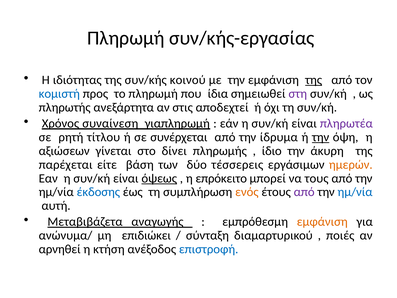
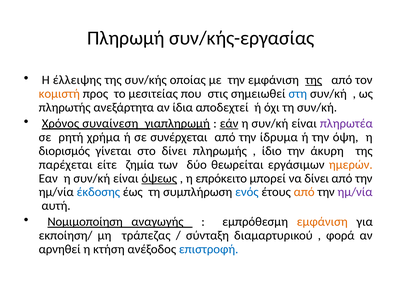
ιδιότητας: ιδιότητας -> έλλειψης (77, 80)
κοινού: κοινού -> οποίας (188, 80)
κομιστή colour: blue -> orange (59, 94)
το πληρωμή: πληρωμή -> μεσιτείας (153, 94)
ίδια: ίδια -> στις (218, 94)
στη colour: purple -> blue (298, 94)
στις: στις -> ίδια (183, 107)
εάν underline: none -> present (229, 123)
τίτλου: τίτλου -> χρήμα (104, 137)
την underline: present -> none (321, 137)
αξιώσεων: αξιώσεων -> διορισμός (64, 151)
βάση: βάση -> ζημία (140, 164)
τέσσερεις: τέσσερεις -> θεωρείται (237, 164)
να τους: τους -> δίνει (317, 178)
ενός colour: orange -> blue (247, 192)
από colour: purple -> orange (304, 192)
ημ/νία colour: blue -> purple (355, 192)
Μεταβιβάζετα: Μεταβιβάζετα -> Νομιμοποίηση (85, 222)
ανώνυμα/: ανώνυμα/ -> εκποίηση/ (66, 235)
επιδιώκει: επιδιώκει -> τράπεζας (146, 235)
ποιές: ποιές -> φορά (340, 235)
